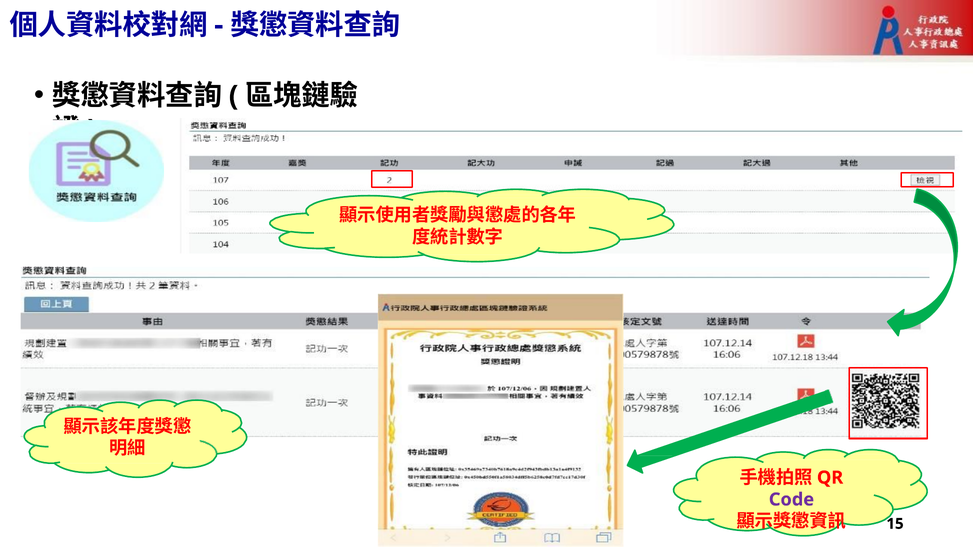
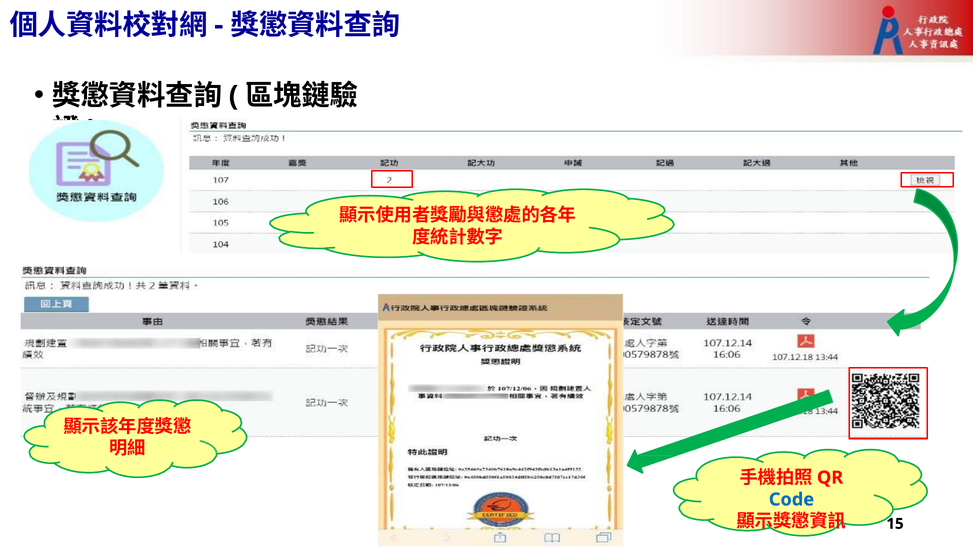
Code colour: purple -> blue (791, 500)
